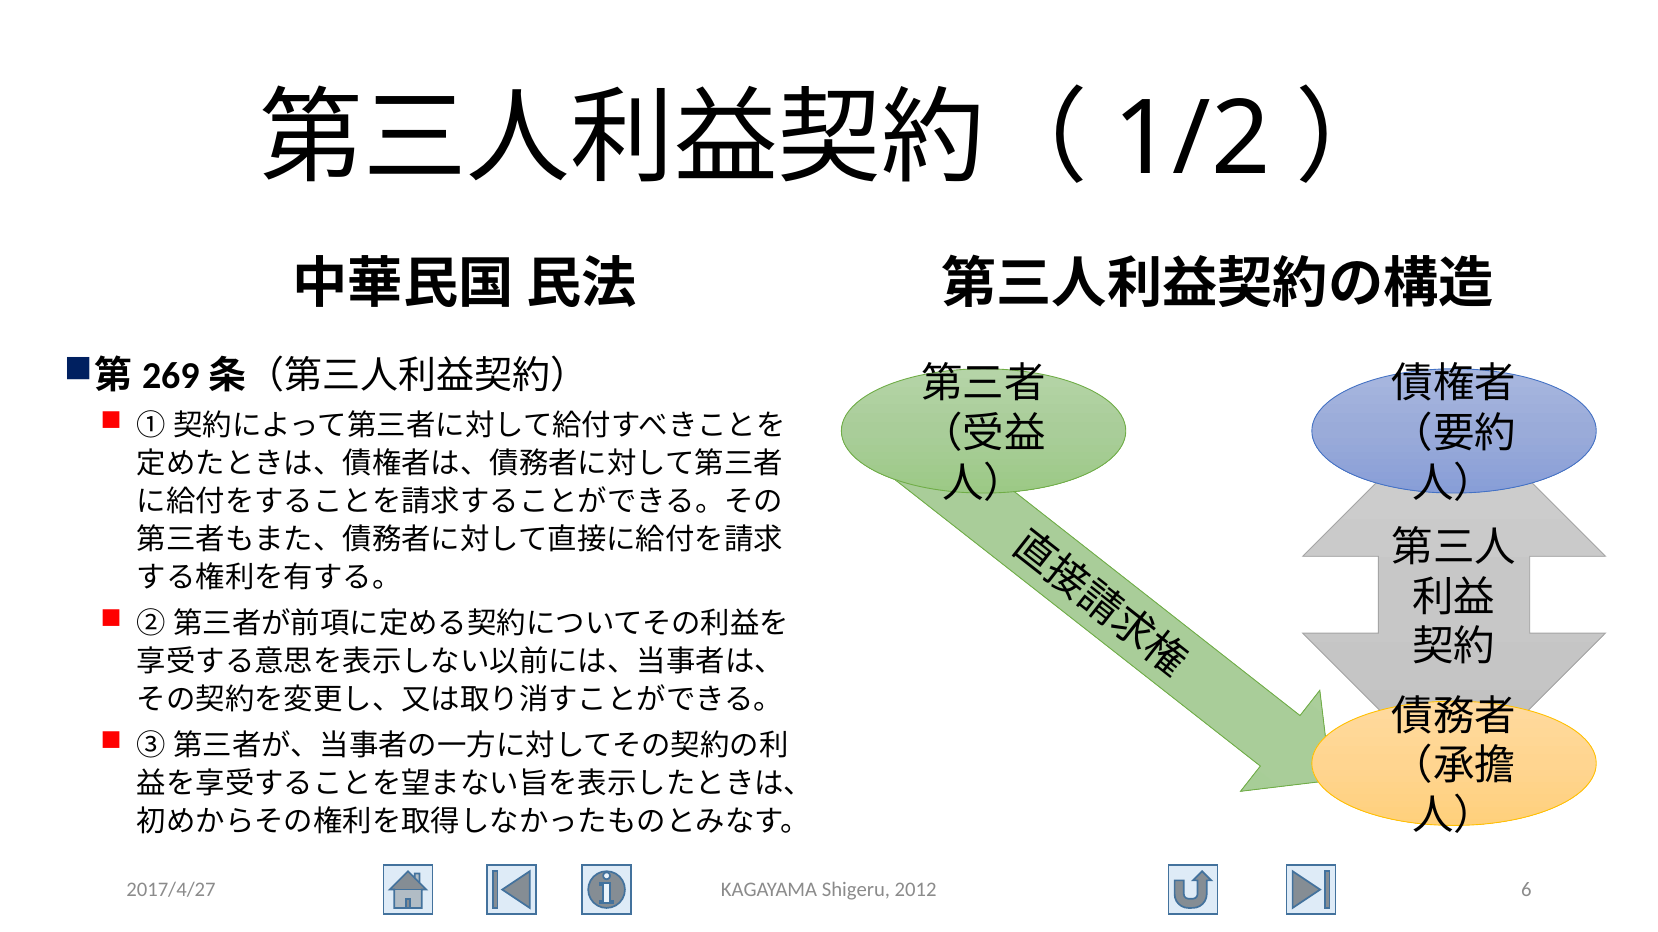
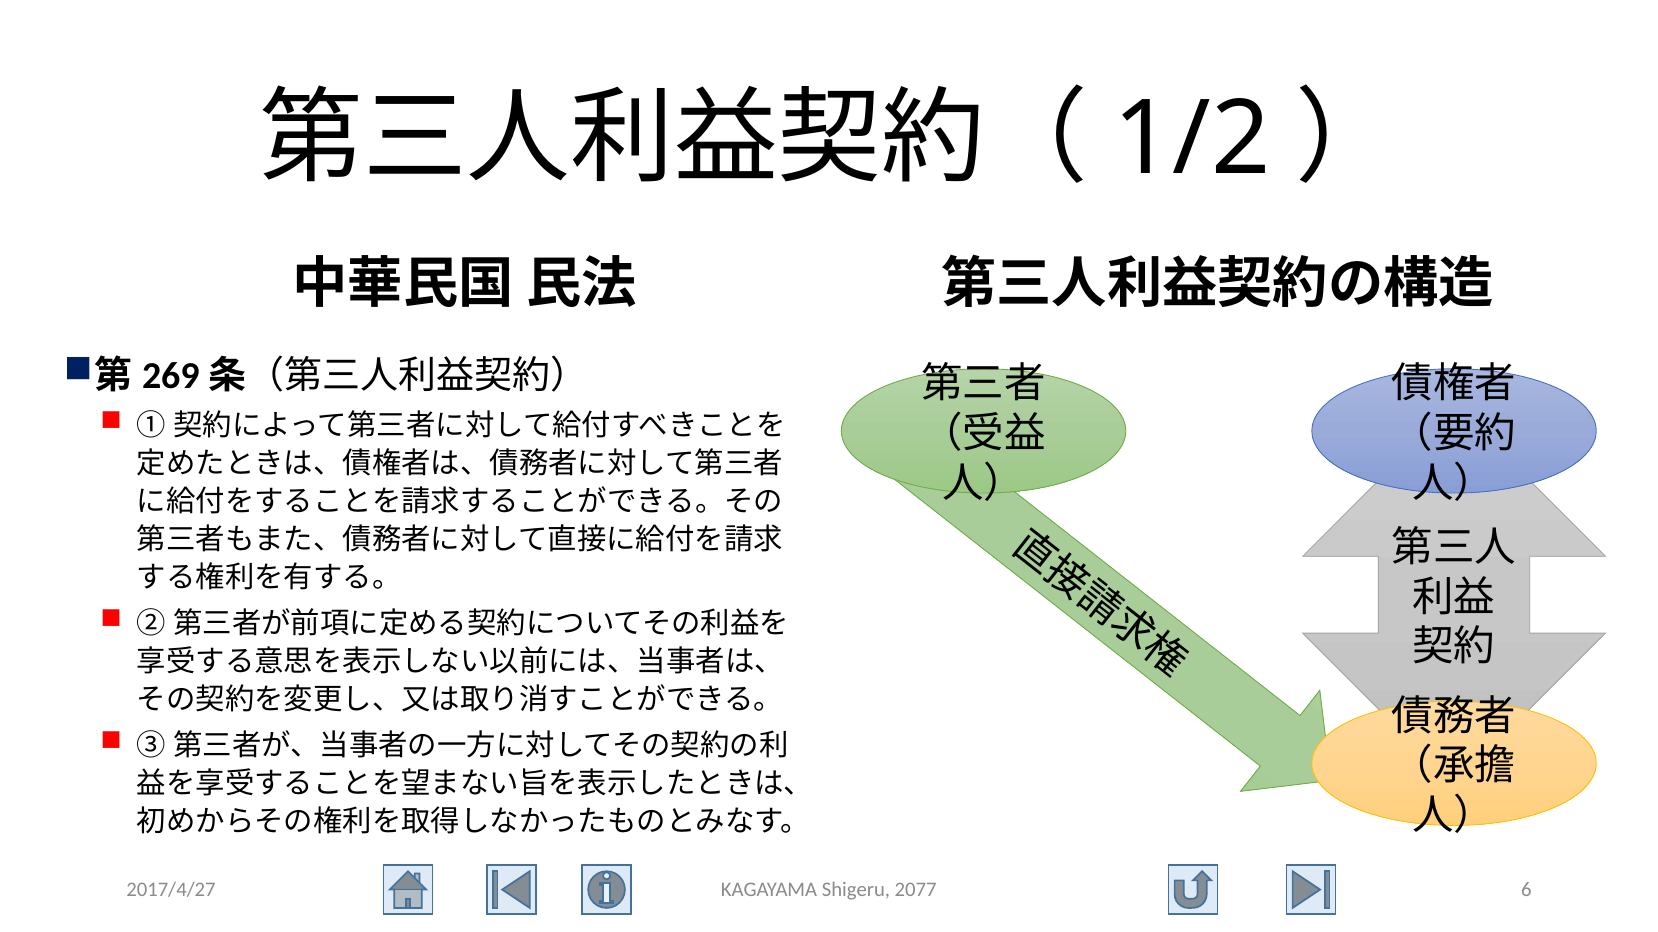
2012: 2012 -> 2077 (916, 891)
